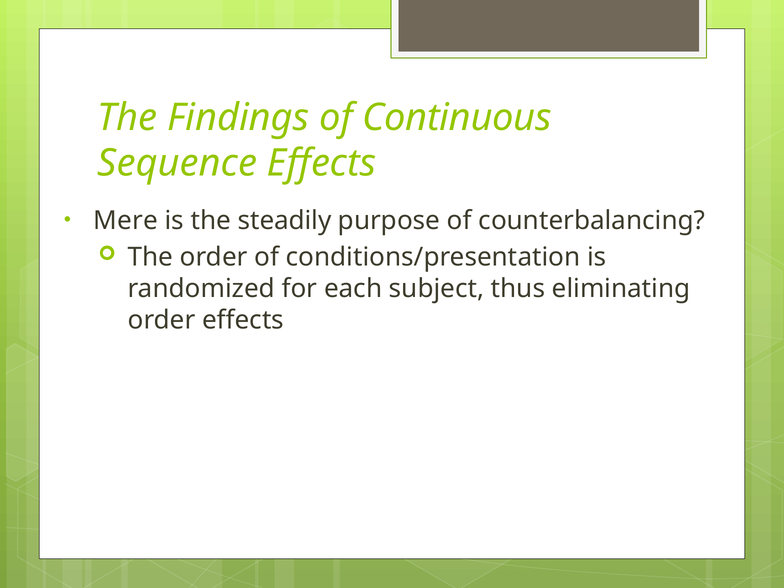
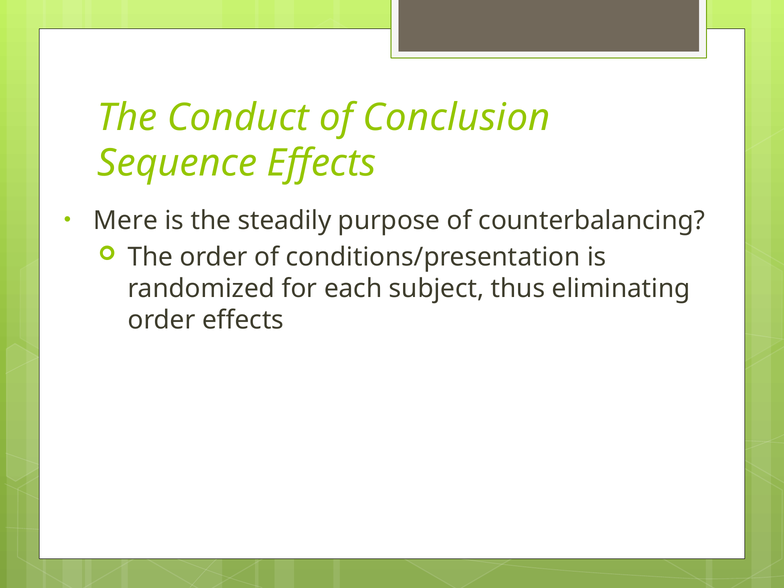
Findings: Findings -> Conduct (238, 118)
Continuous: Continuous -> Conclusion (457, 118)
